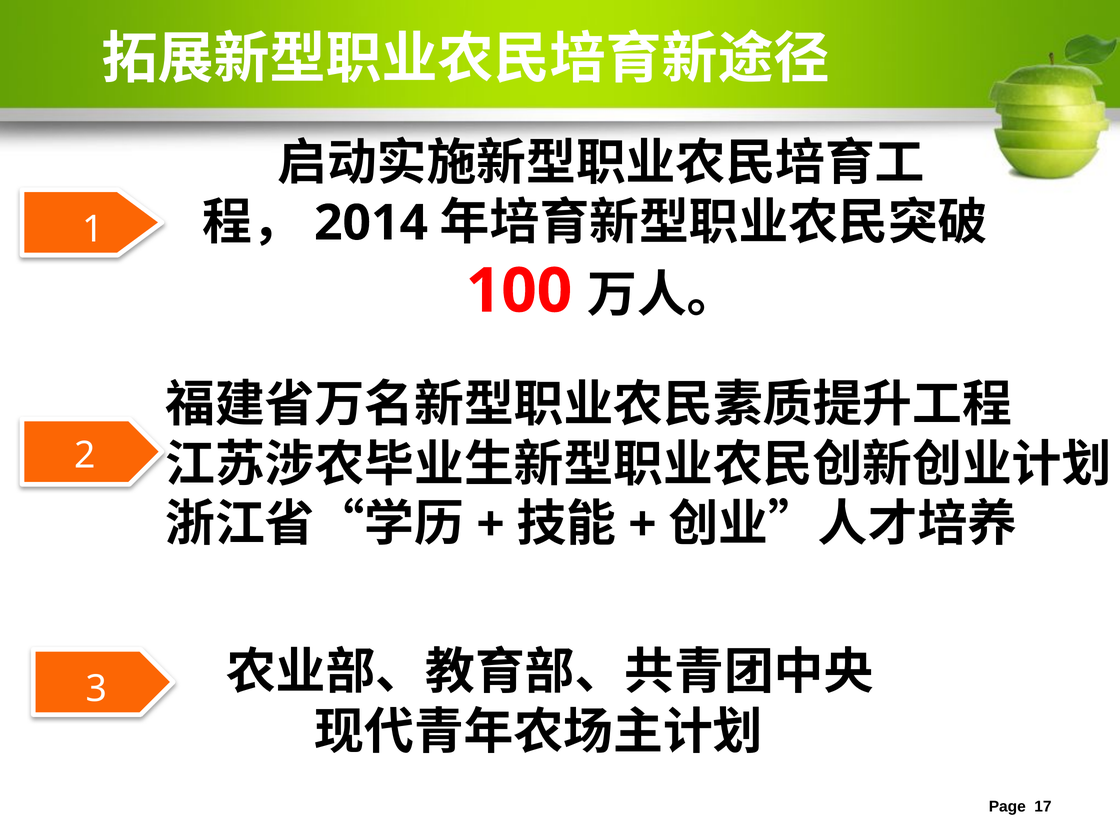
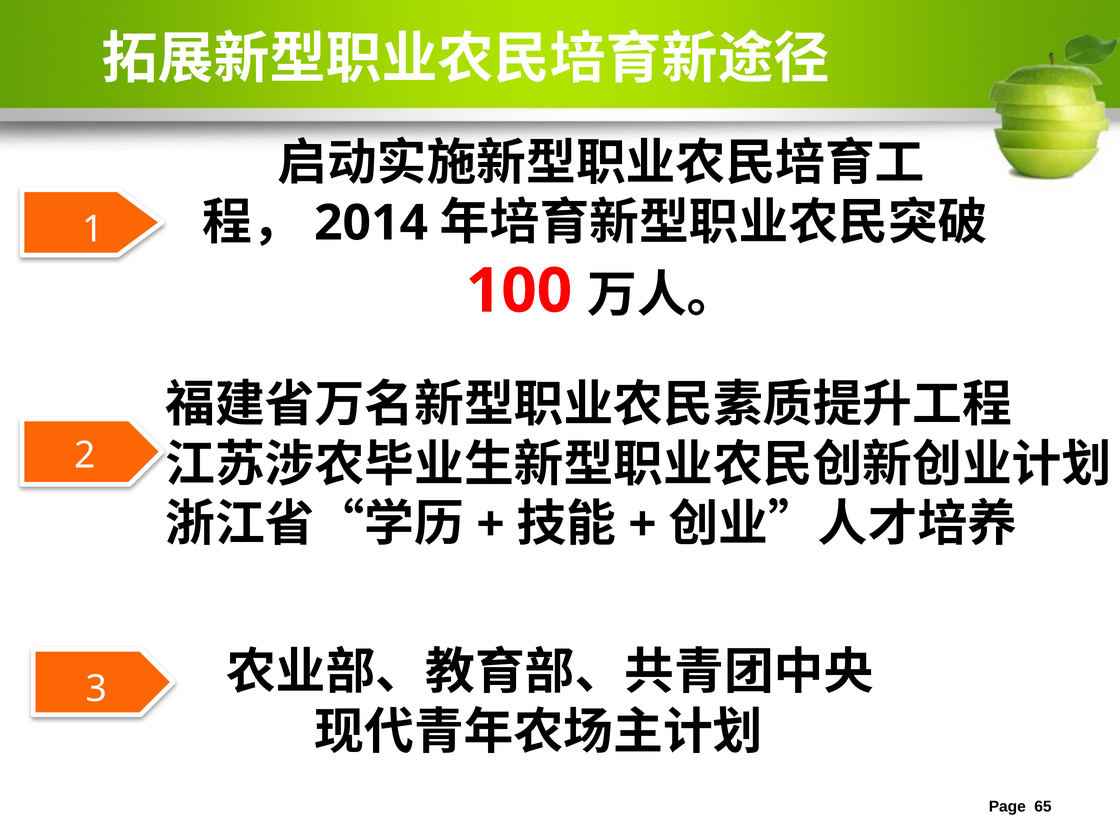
17: 17 -> 65 (1043, 806)
